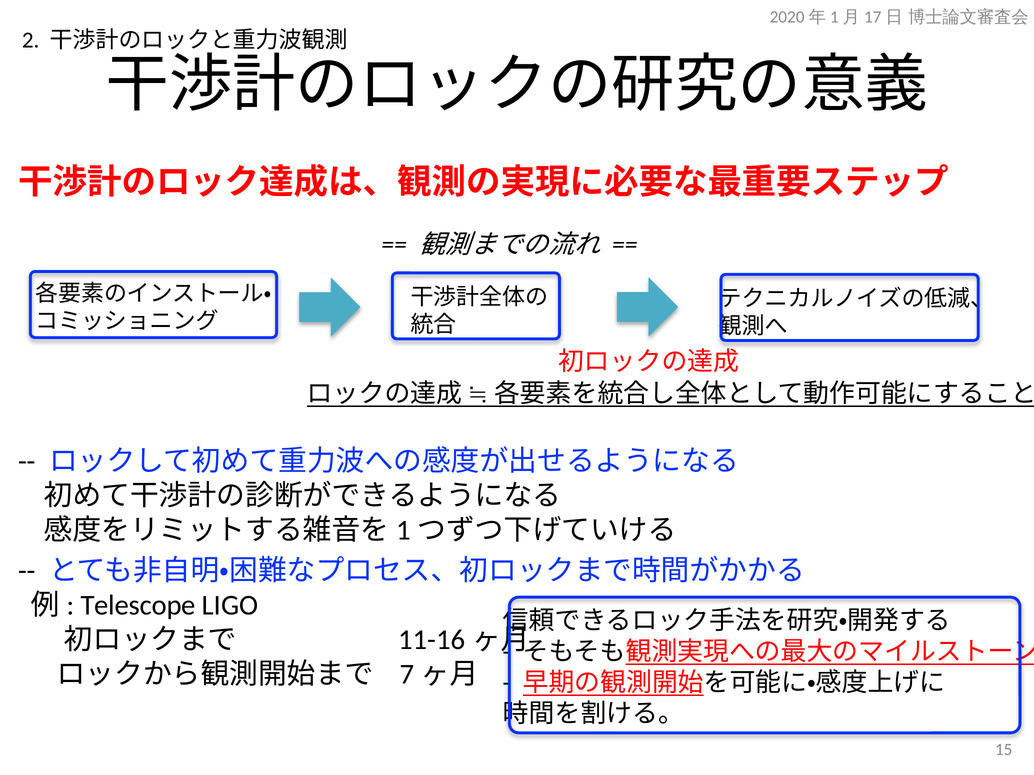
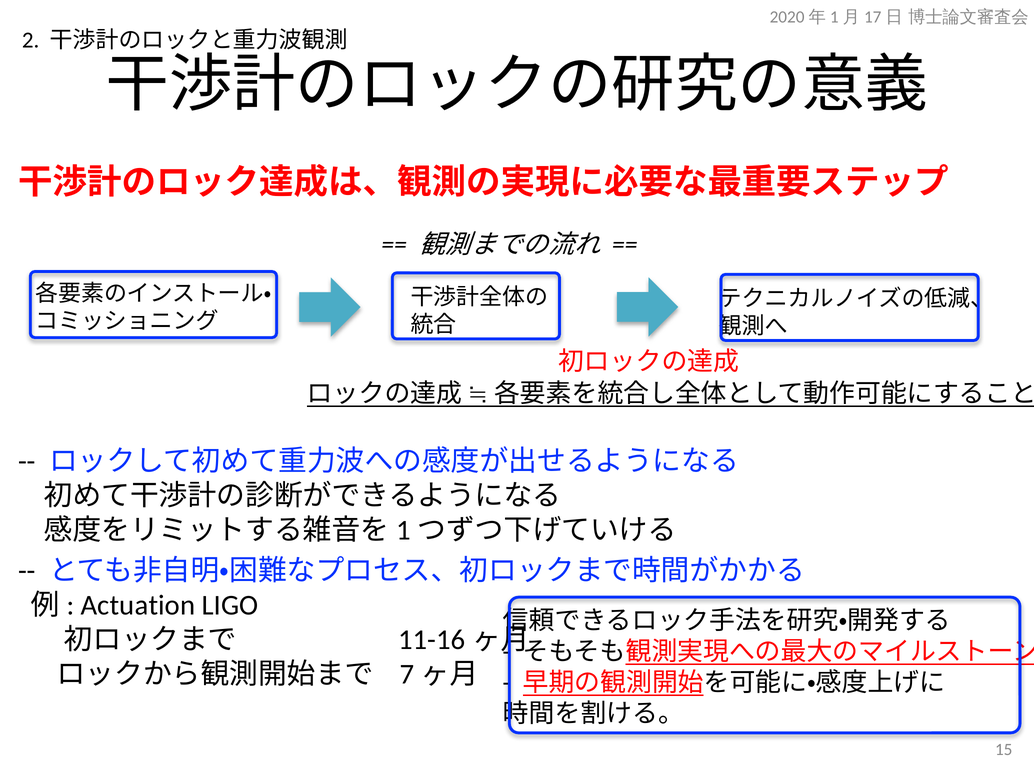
Telescope: Telescope -> Actuation (138, 606)
